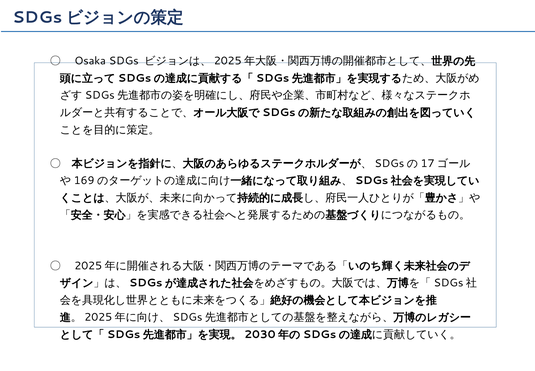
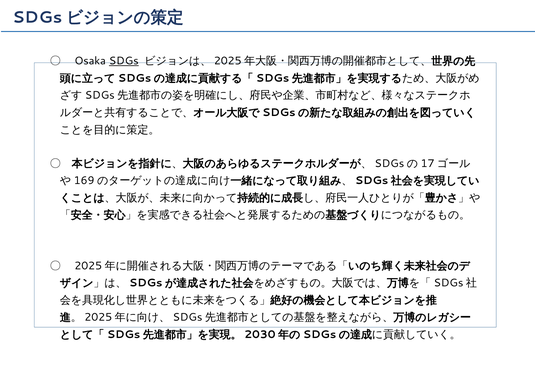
SDGs underline: none -> present (124, 61)
